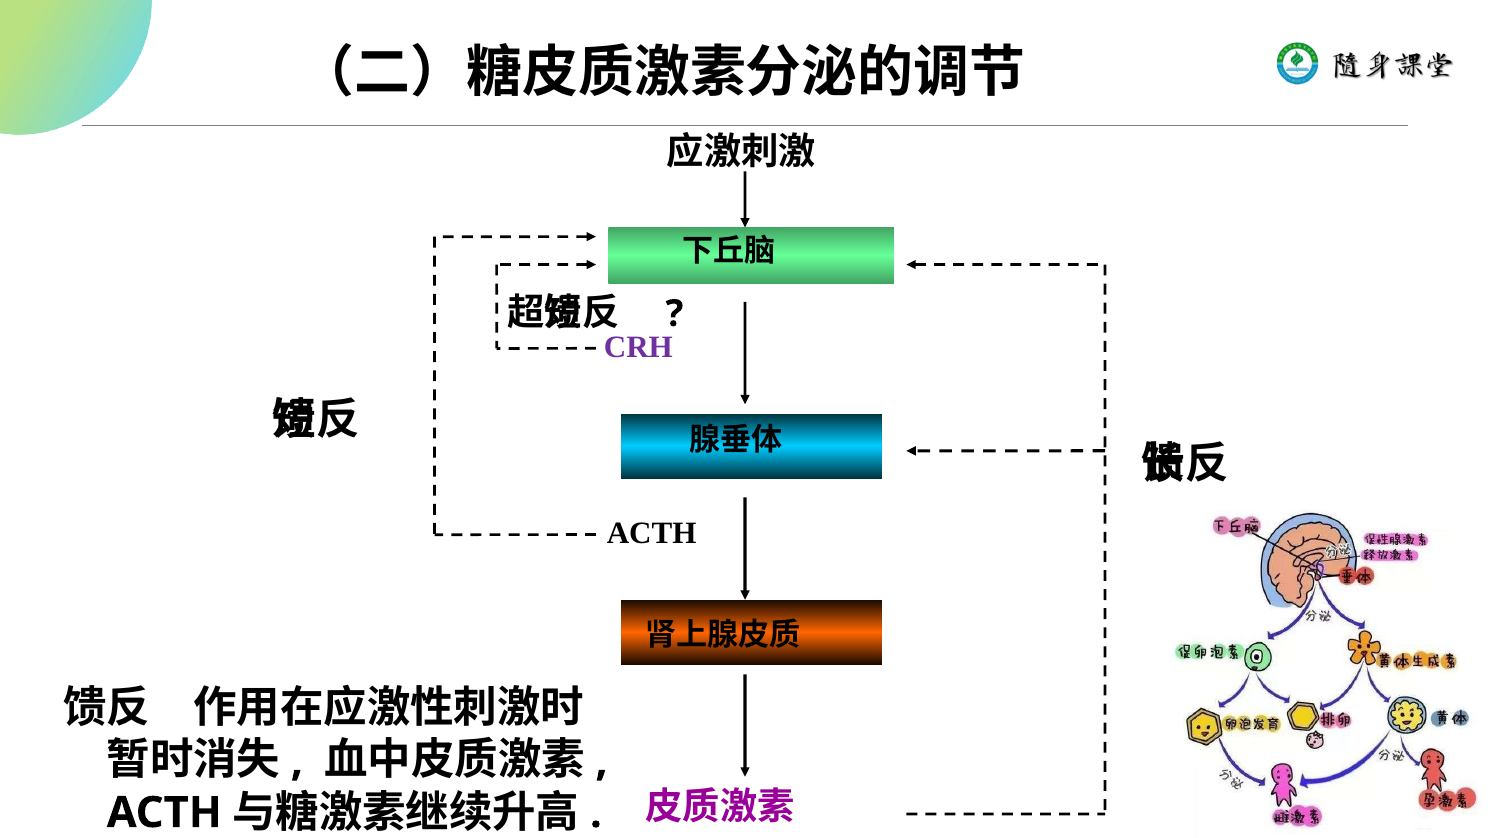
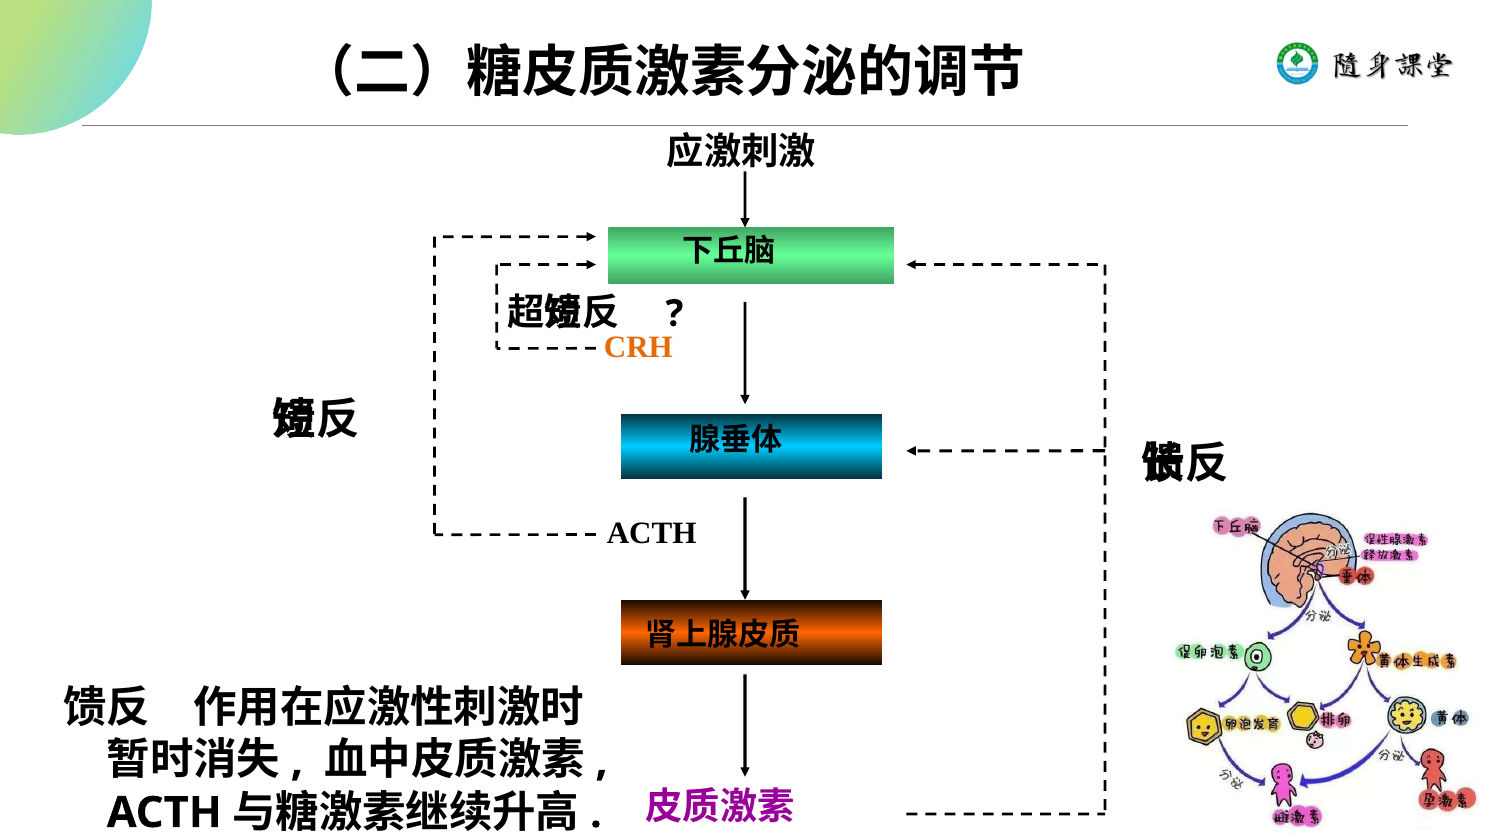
CRH colour: purple -> orange (638, 347)
